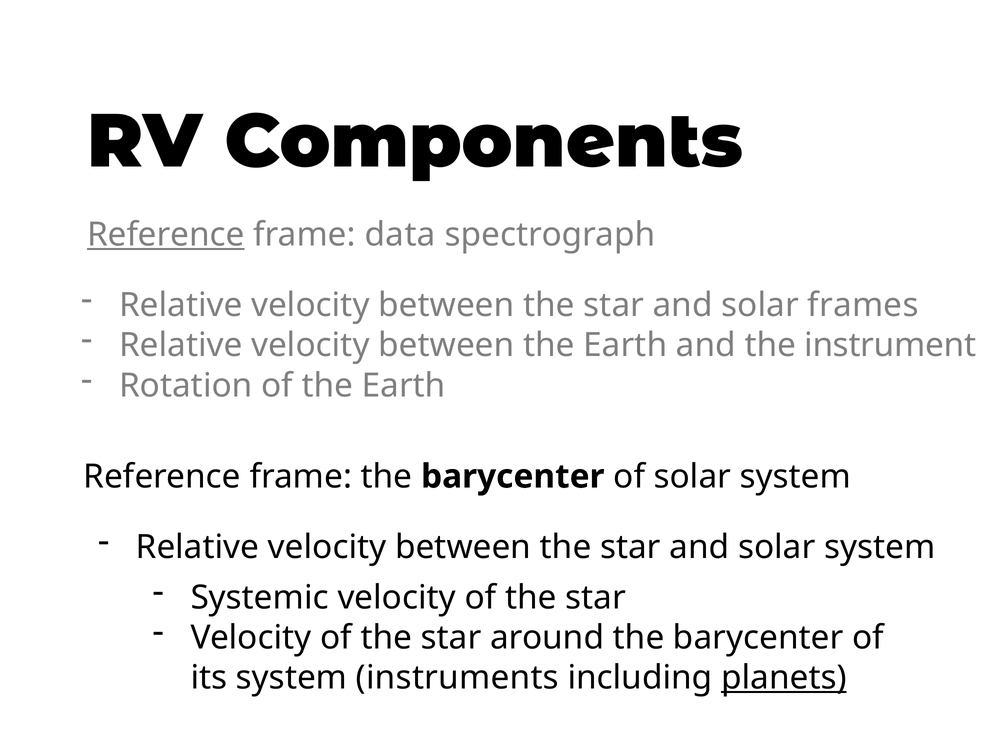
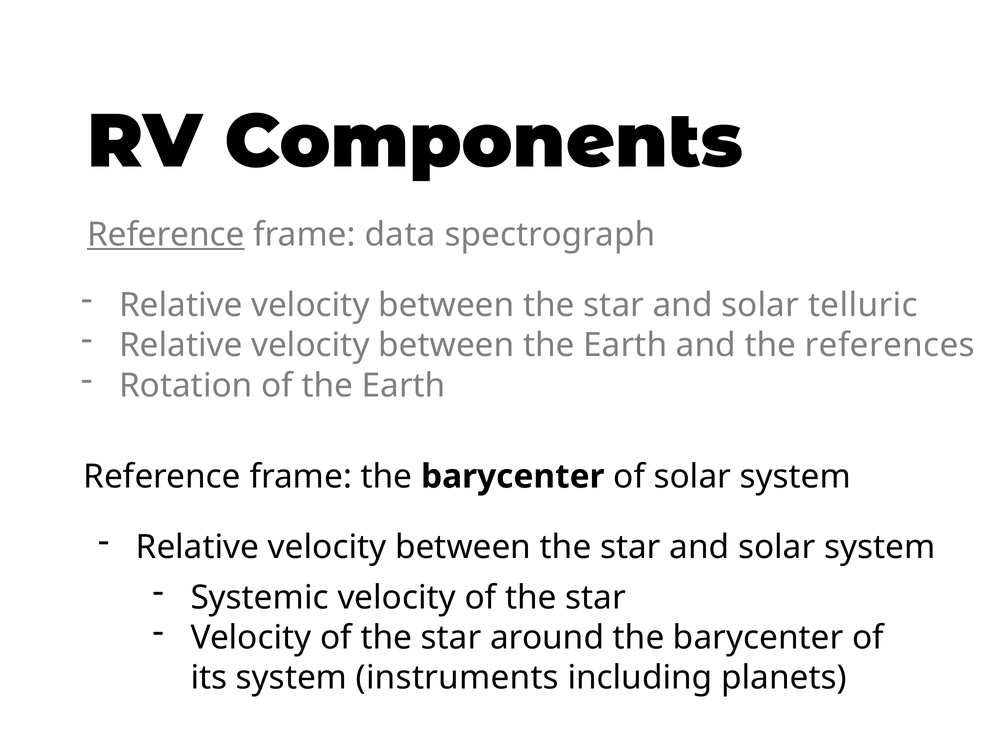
frames: frames -> telluric (863, 305)
instrument: instrument -> references (890, 346)
planets underline: present -> none (784, 678)
